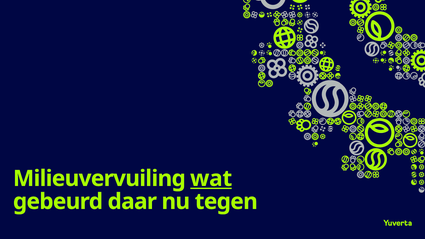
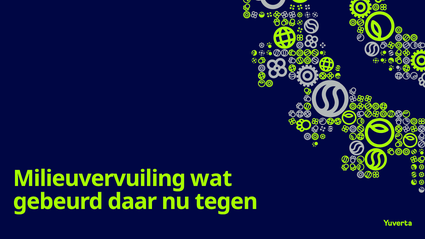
wat underline: present -> none (211, 179)
